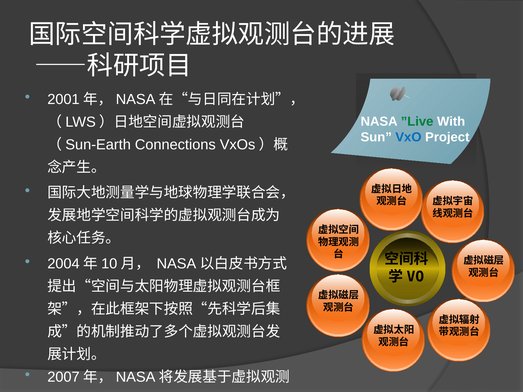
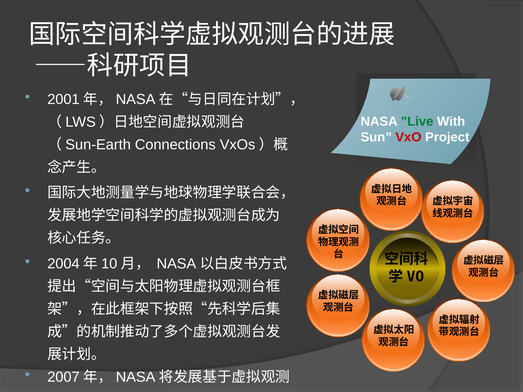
VxO colour: blue -> red (408, 137)
